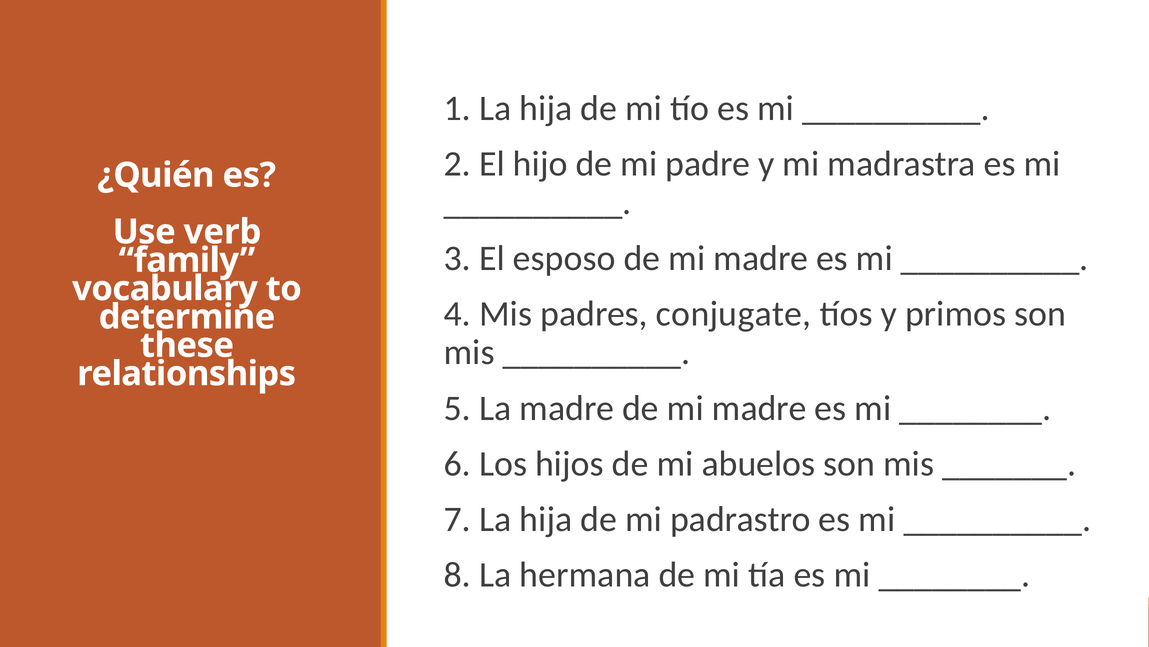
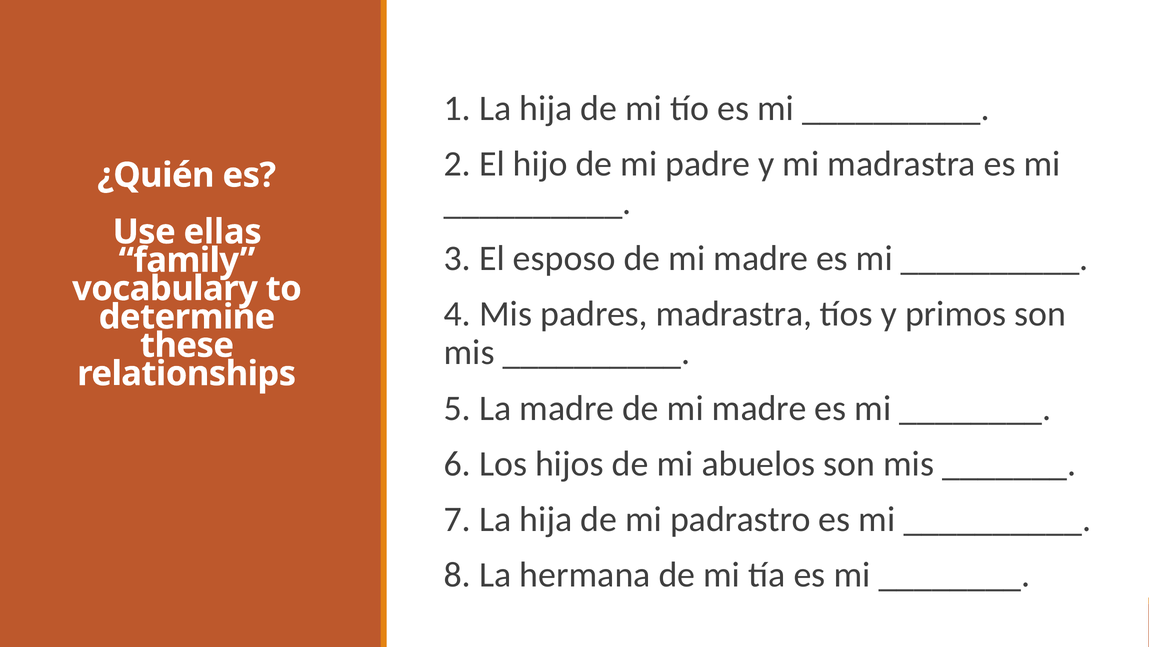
verb: verb -> ellas (223, 232)
padres conjugate: conjugate -> madrastra (734, 313)
